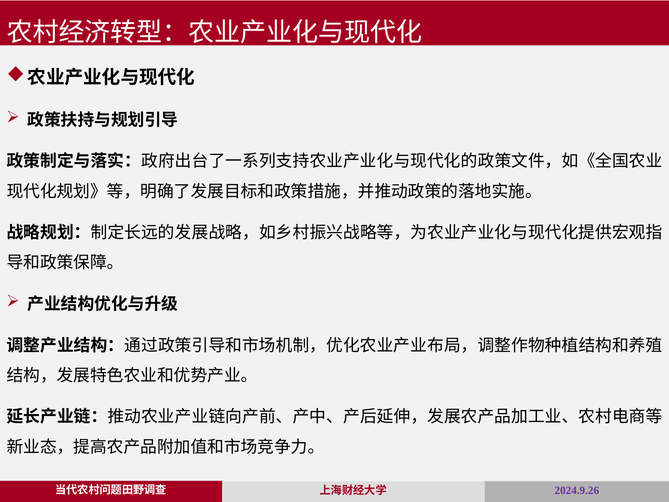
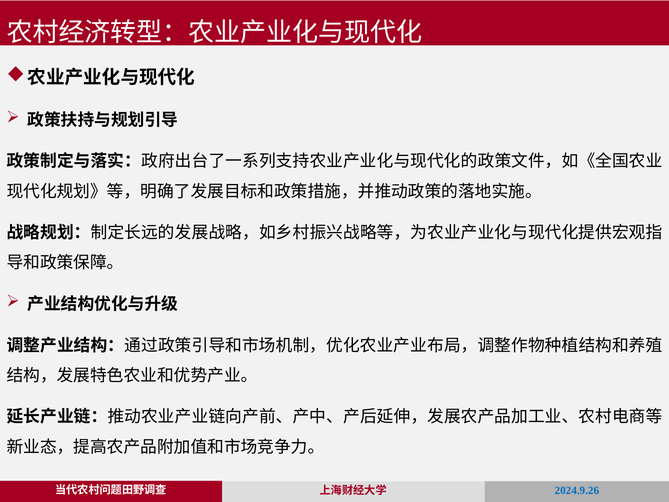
2024.9.26 colour: purple -> blue (577, 490)
